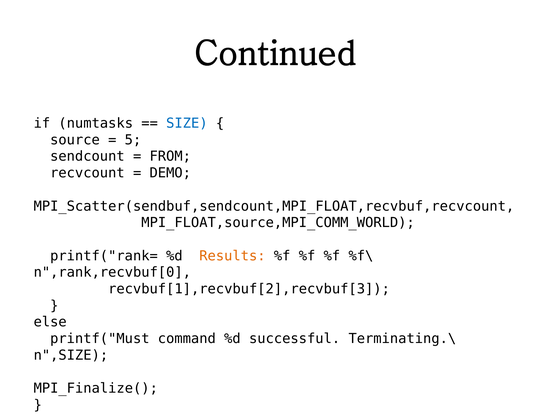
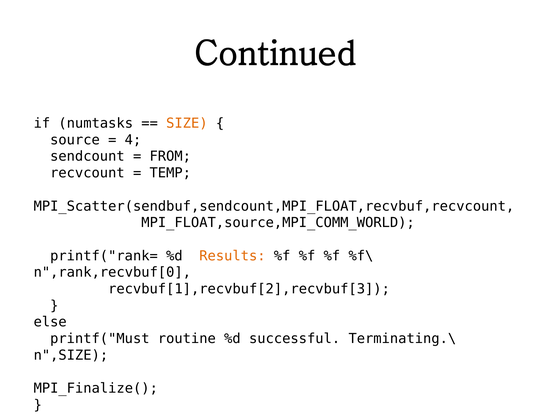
SIZE colour: blue -> orange (187, 123)
5: 5 -> 4 (133, 140)
DEMO: DEMO -> TEMP (170, 173)
command: command -> routine (187, 338)
